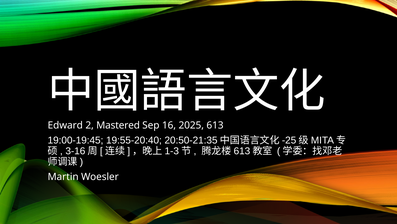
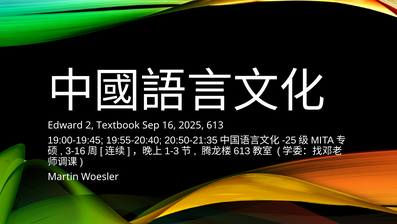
Mastered: Mastered -> Textbook (118, 125)
